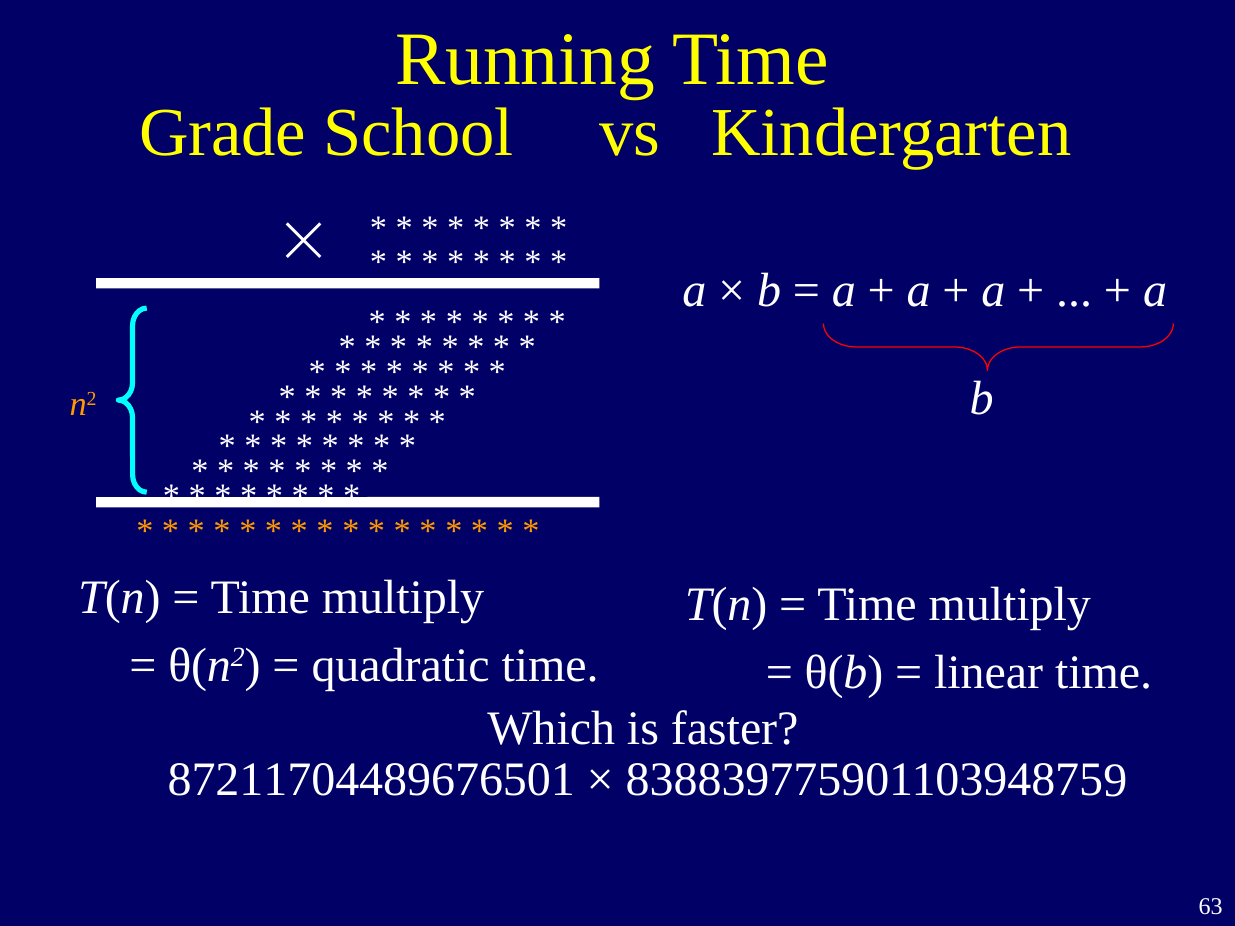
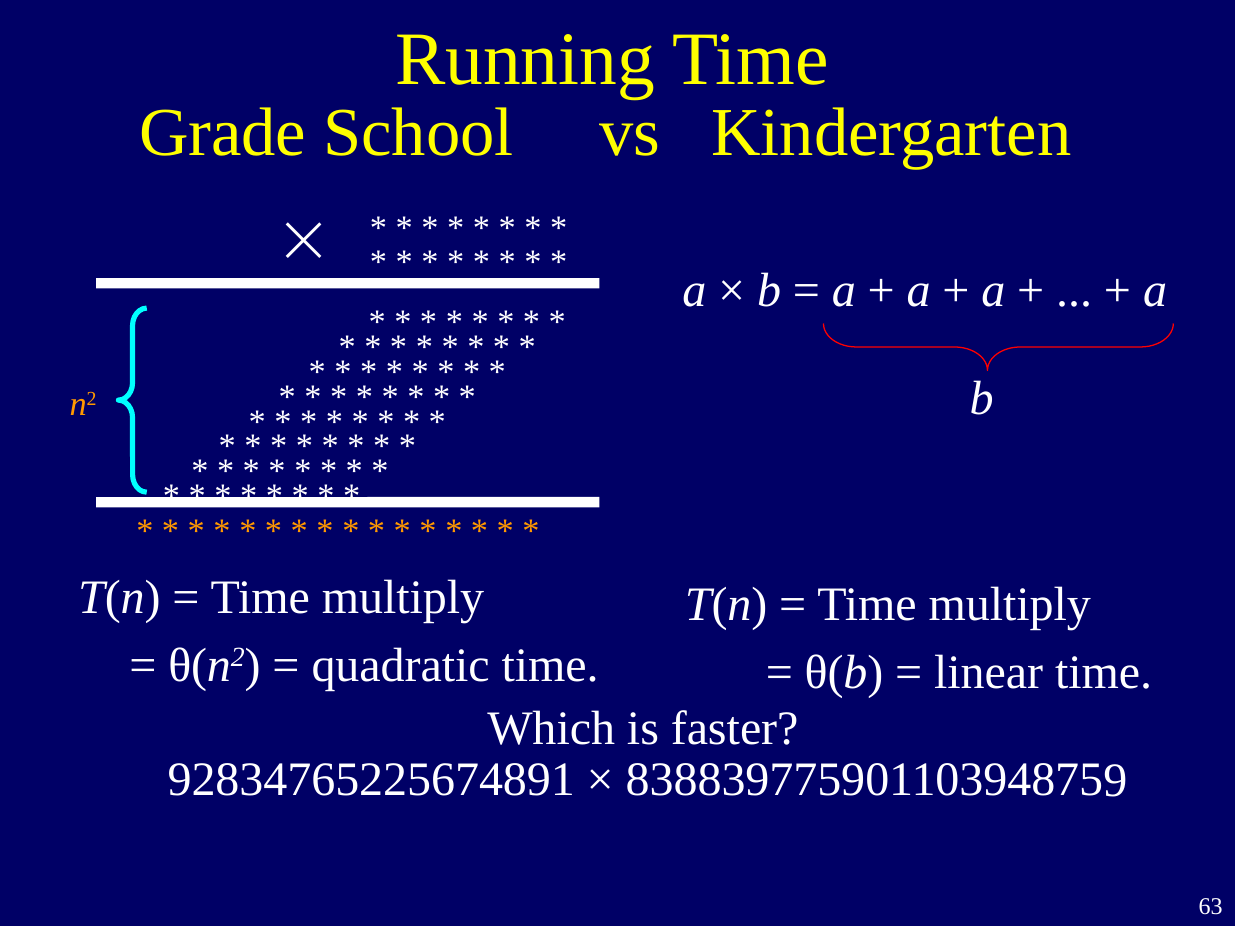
87211704489676501: 87211704489676501 -> 92834765225674891 (371, 780)
